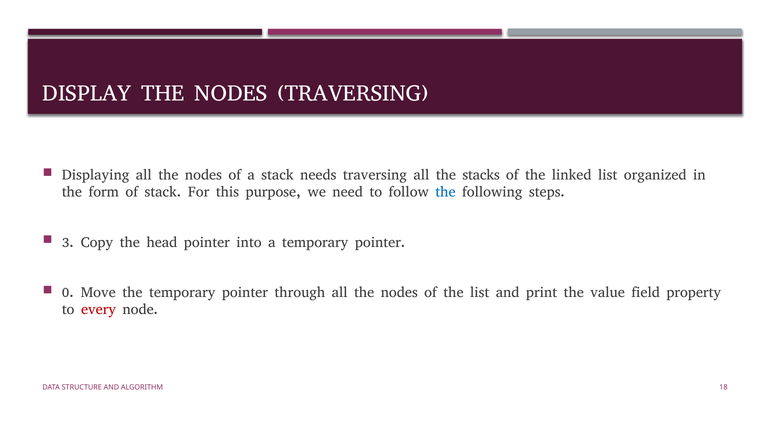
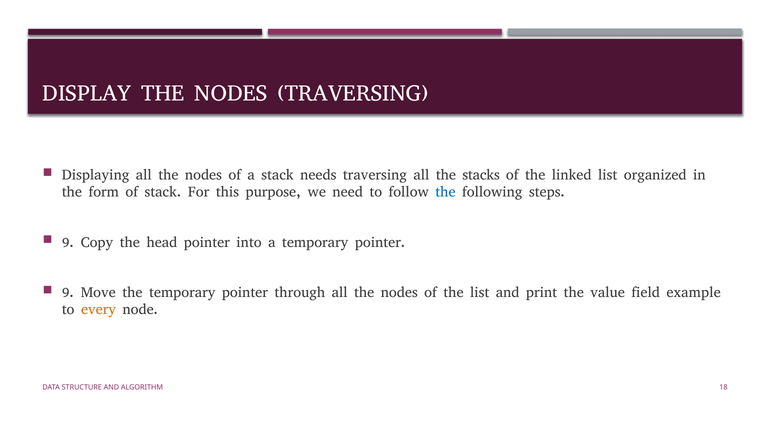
3: 3 -> 9 (68, 242)
0: 0 -> 9 (68, 292)
property: property -> example (694, 292)
every colour: red -> orange (99, 310)
